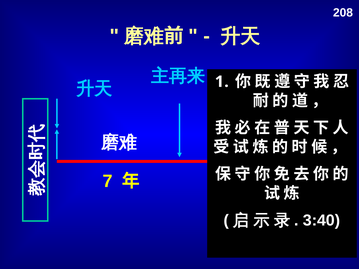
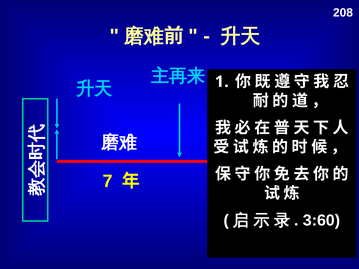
3:40: 3:40 -> 3:60 (322, 221)
